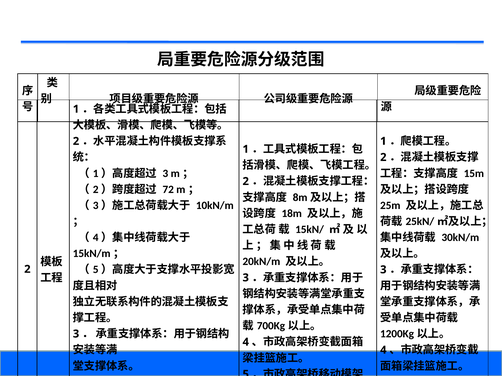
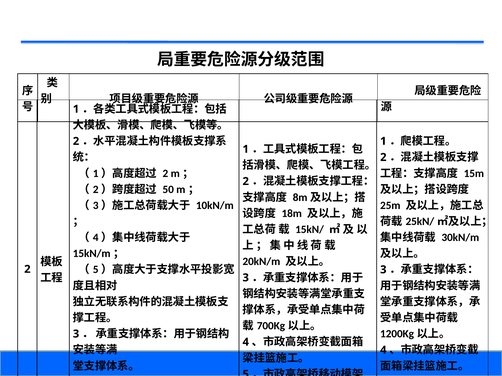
3: 3 -> 2 (165, 174)
72: 72 -> 50 (168, 190)
